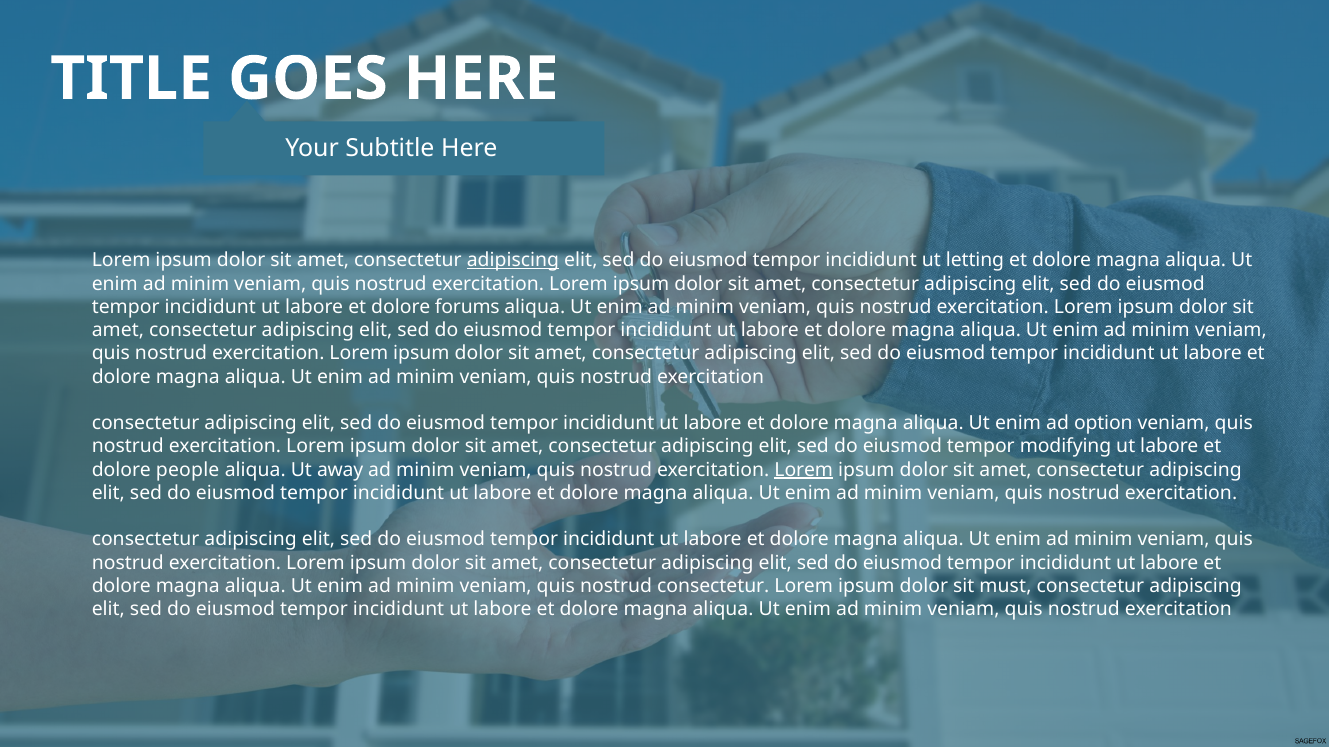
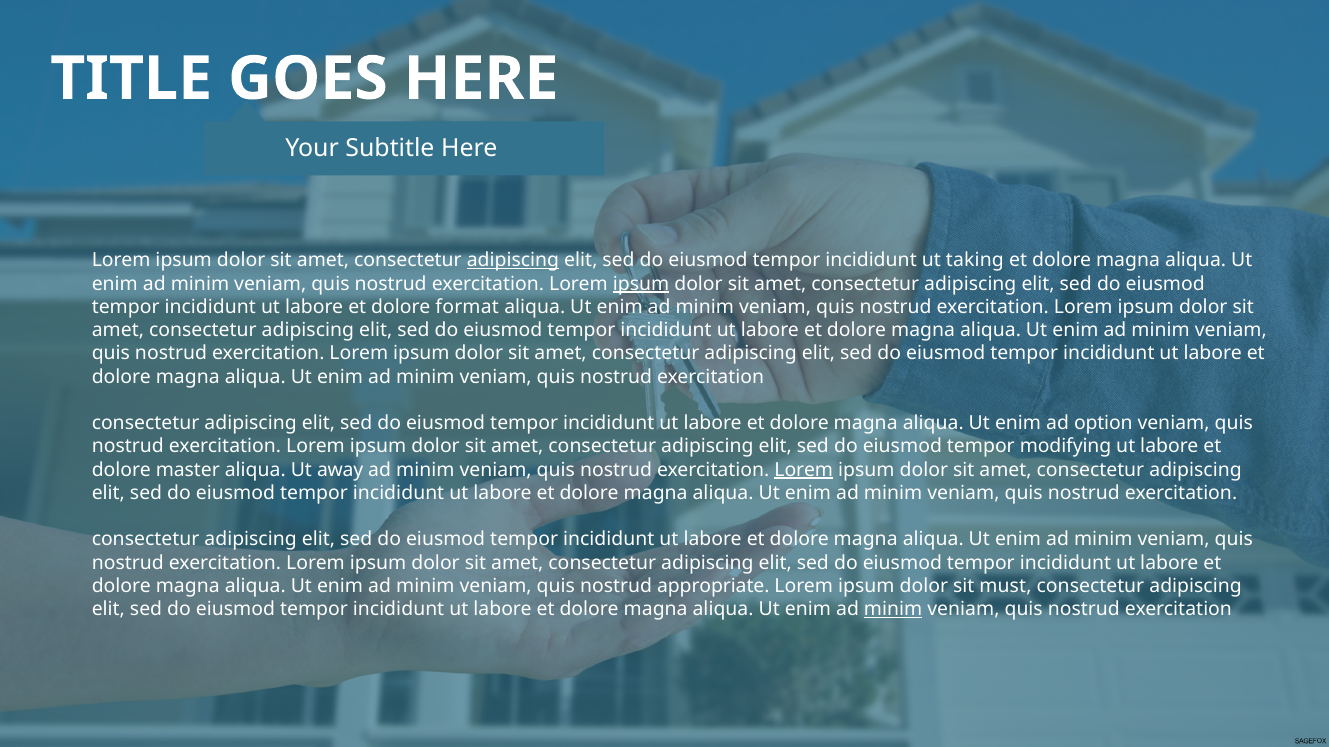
letting: letting -> taking (975, 261)
ipsum underline: none -> present (641, 284)
forums: forums -> format (467, 307)
people: people -> master (188, 470)
nostrud consectetur: consectetur -> appropriate (713, 586)
minim underline: none -> present (893, 610)
